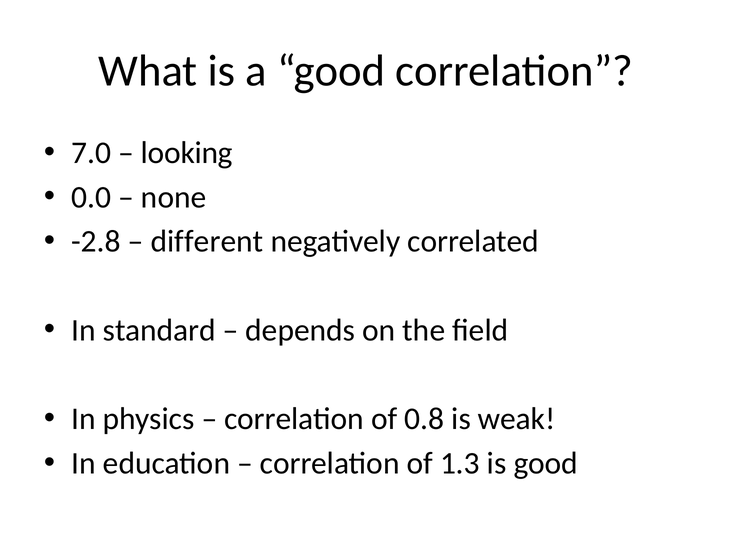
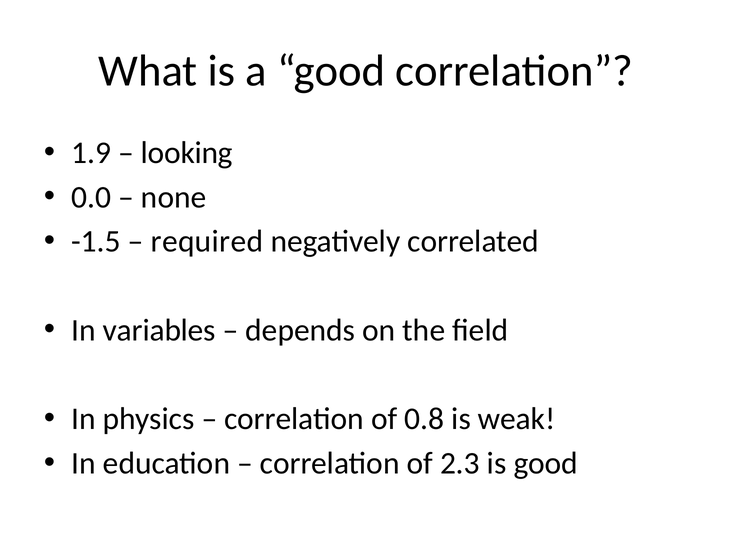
7.0: 7.0 -> 1.9 (91, 153)
-2.8: -2.8 -> -1.5 (96, 242)
different: different -> required (207, 242)
standard: standard -> variables (159, 330)
1.3: 1.3 -> 2.3 (460, 463)
